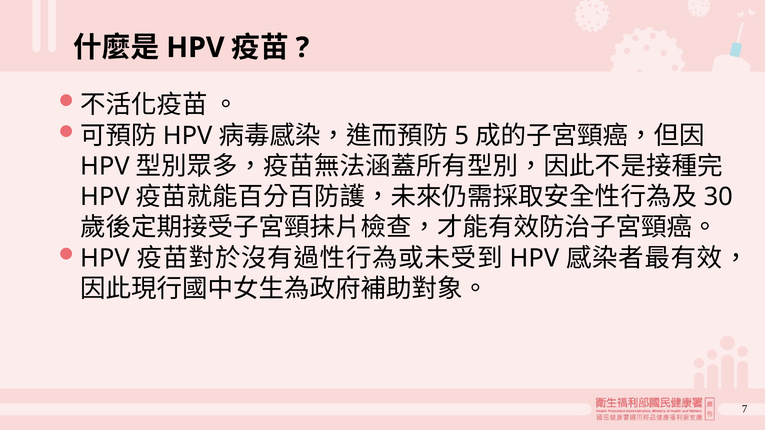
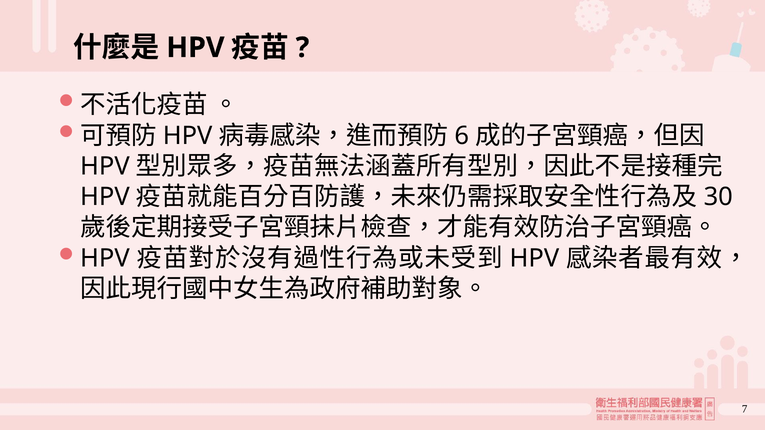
5: 5 -> 6 (462, 136)
